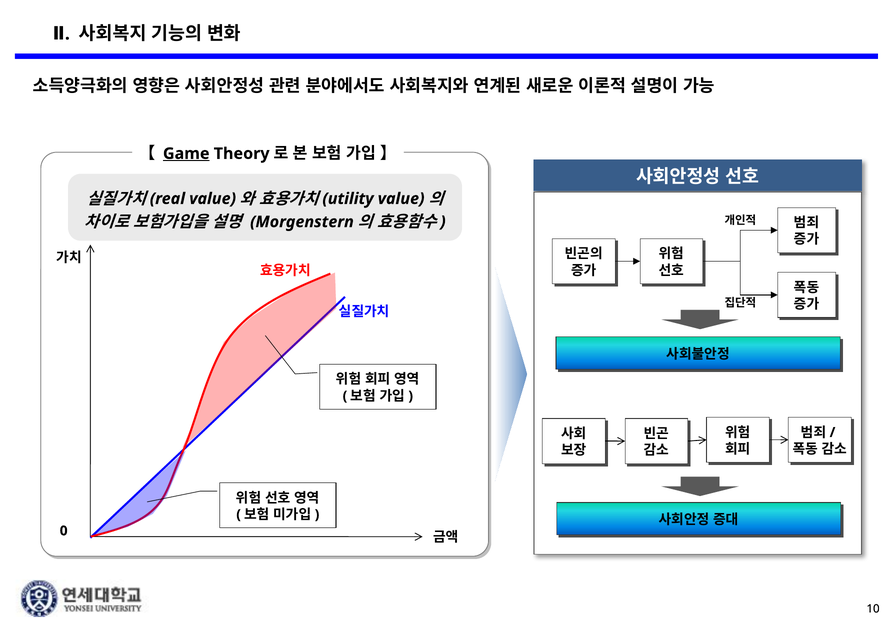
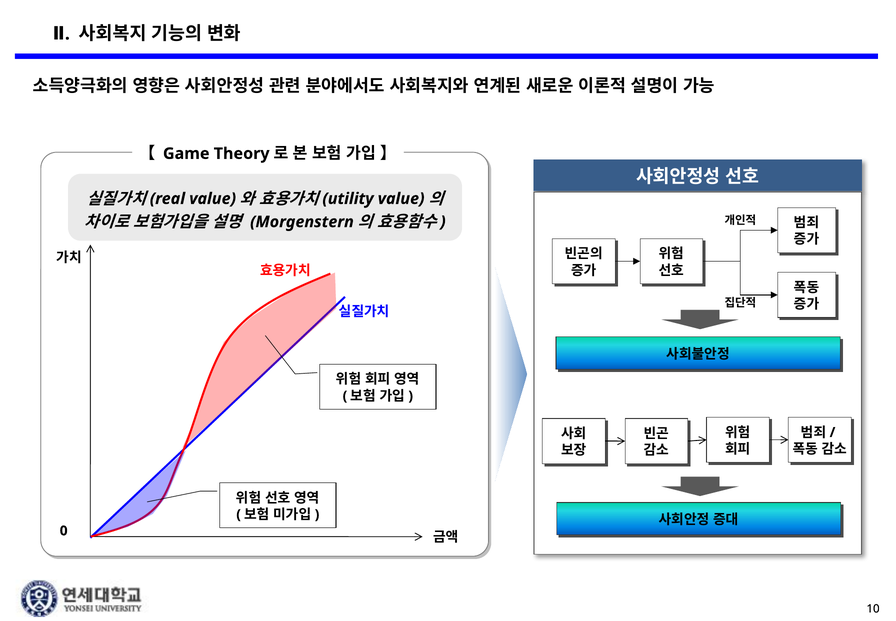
Game underline: present -> none (186, 153)
